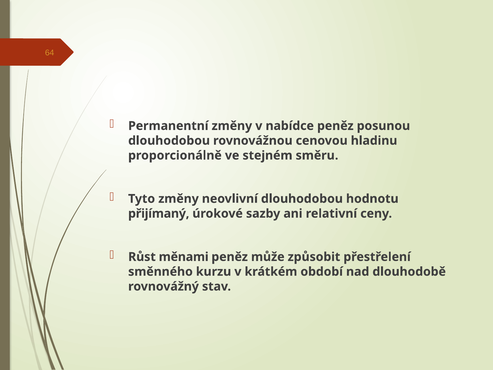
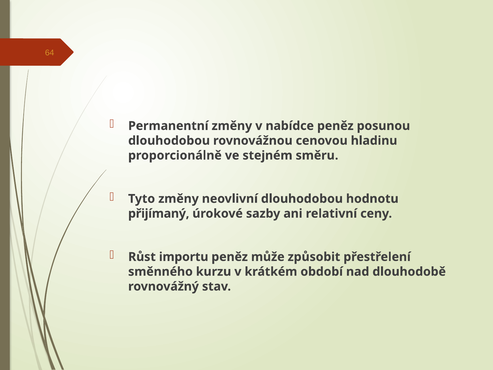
měnami: měnami -> importu (184, 257)
